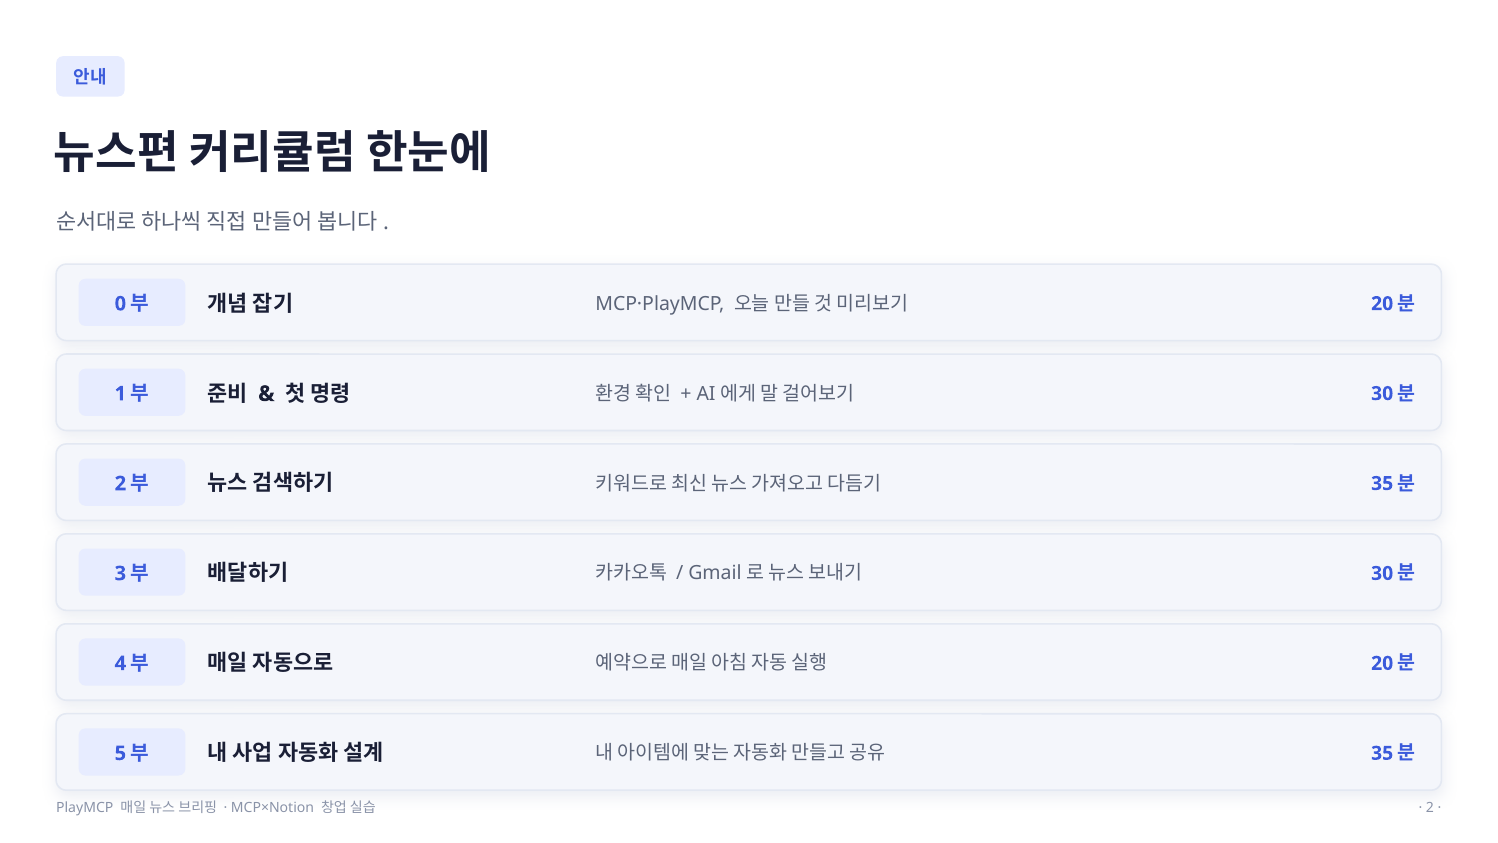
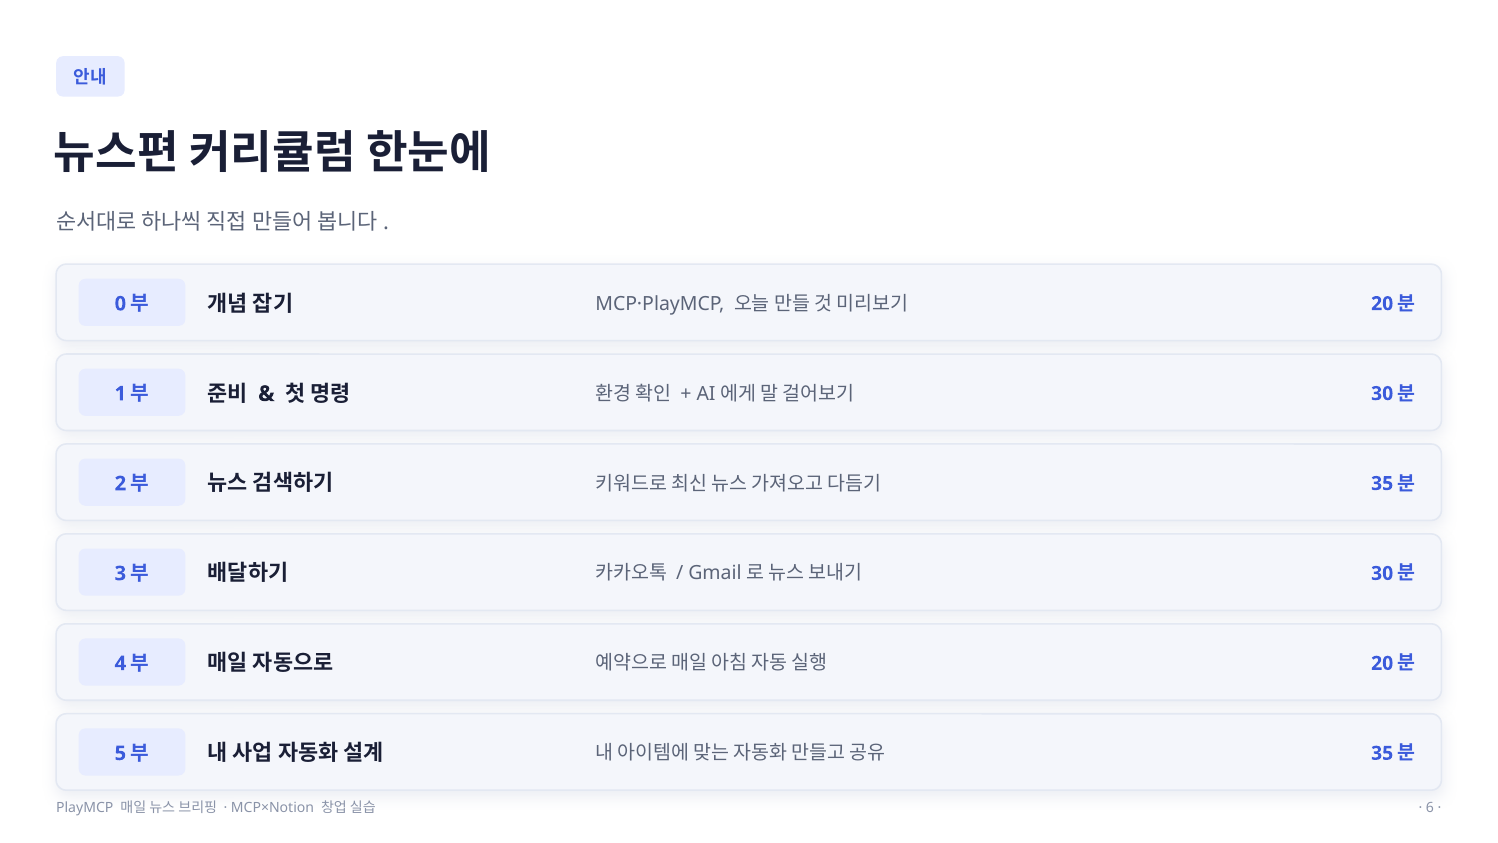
2: 2 -> 6 (1430, 808)
